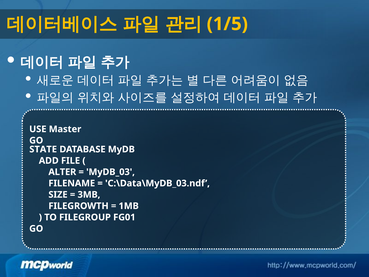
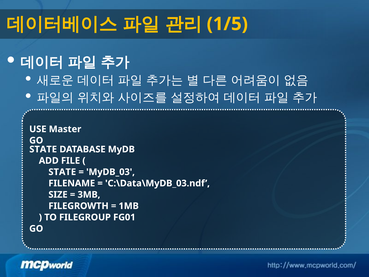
ALTER: ALTER -> STATE (62, 172)
